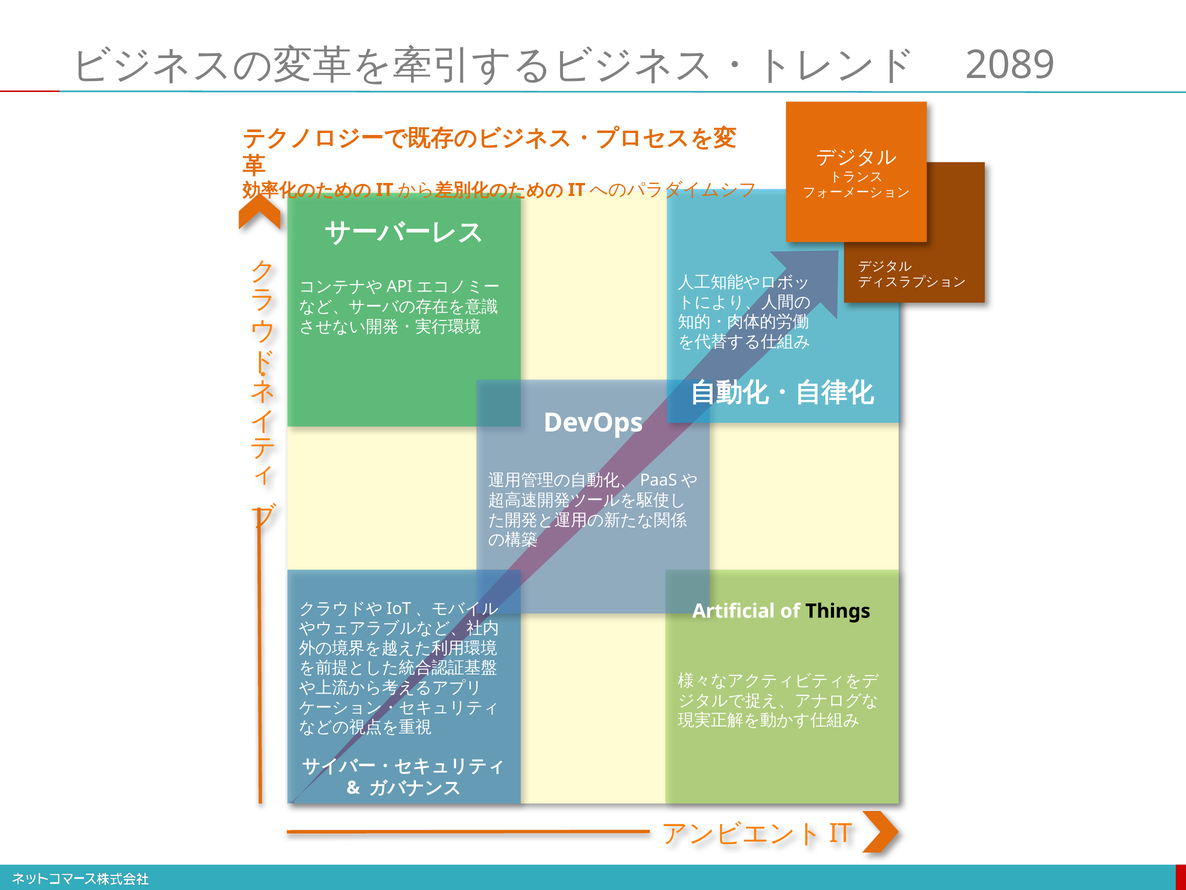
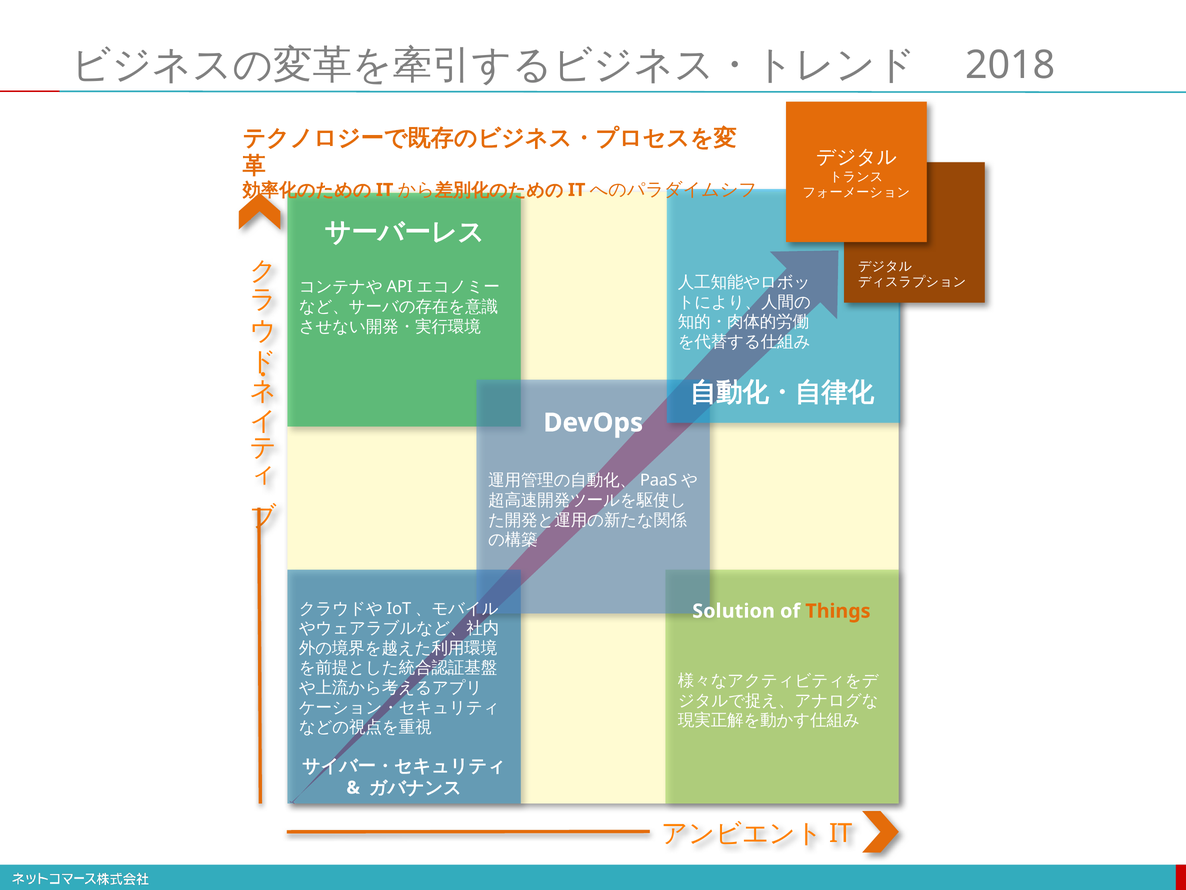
2089: 2089 -> 2018 (1010, 65)
Artificial: Artificial -> Solution (734, 611)
Things colour: black -> orange (838, 611)
